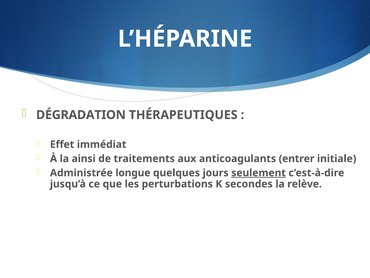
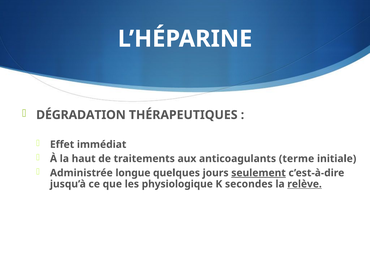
ainsi: ainsi -> haut (84, 158)
entrer: entrer -> terme (297, 158)
perturbations: perturbations -> physiologique (177, 184)
relève underline: none -> present (305, 184)
